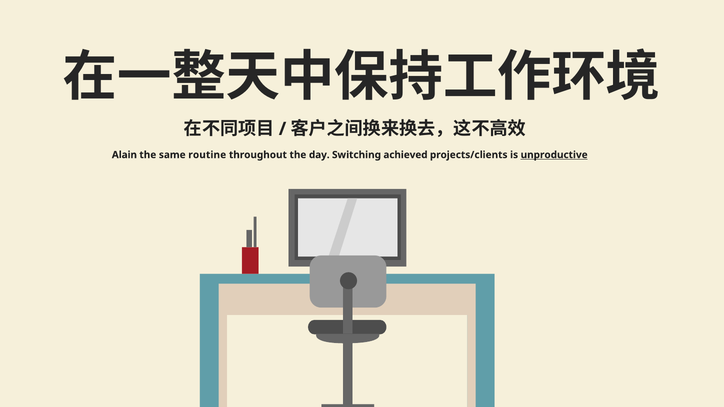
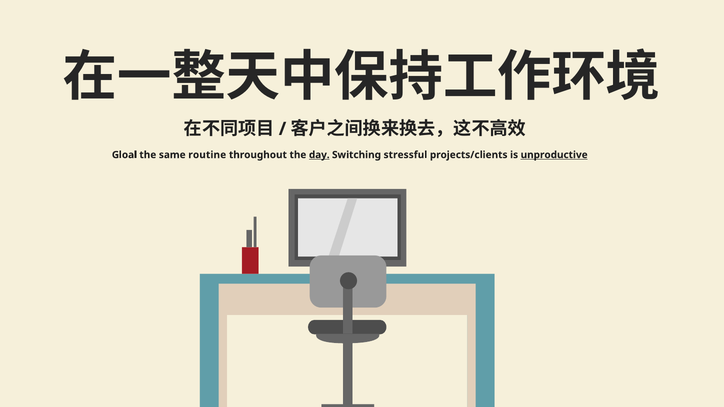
Alain: Alain -> Gloal (124, 155)
day underline: none -> present (319, 155)
achieved: achieved -> stressful (405, 155)
